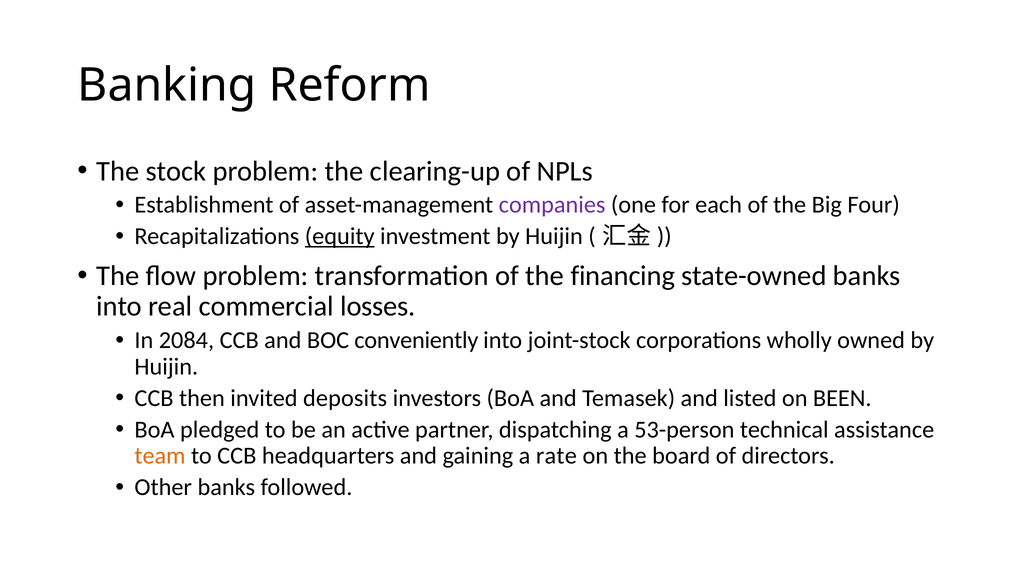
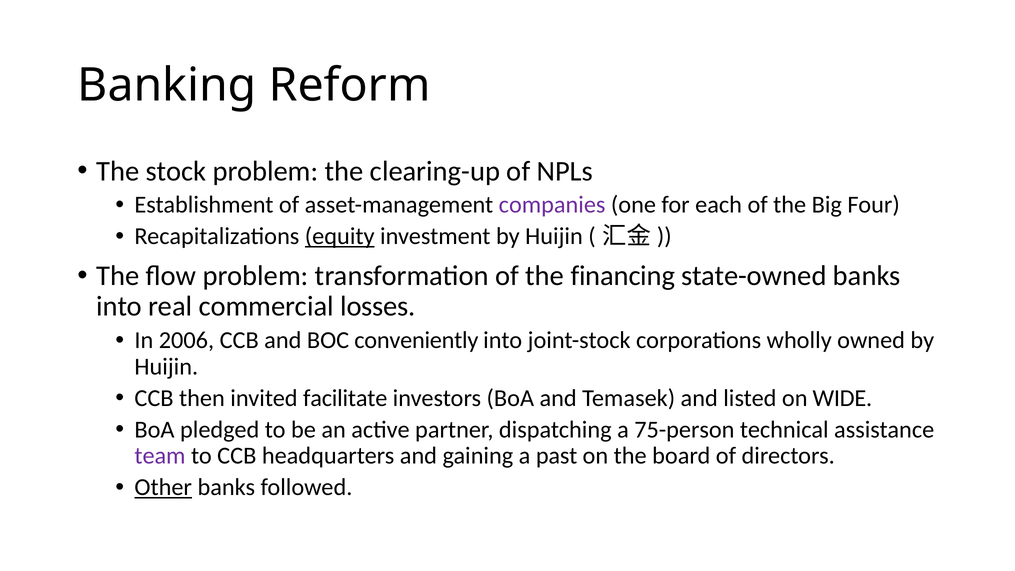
2084: 2084 -> 2006 (186, 340)
deposits: deposits -> facilitate (345, 398)
BEEN: BEEN -> WIDE (842, 398)
53-person: 53-person -> 75-person (684, 430)
team colour: orange -> purple (160, 456)
rate: rate -> past (557, 456)
Other underline: none -> present (163, 487)
